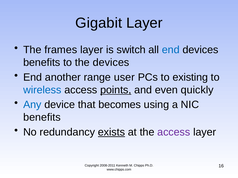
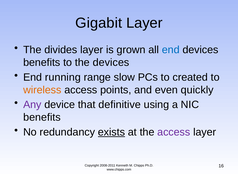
frames: frames -> divides (61, 50)
switch: switch -> grown (131, 50)
another: another -> running (63, 77)
user: user -> slow (124, 77)
existing: existing -> created (190, 77)
wireless colour: blue -> orange (42, 90)
points underline: present -> none (116, 90)
Any colour: blue -> purple (32, 105)
becomes: becomes -> definitive (120, 105)
